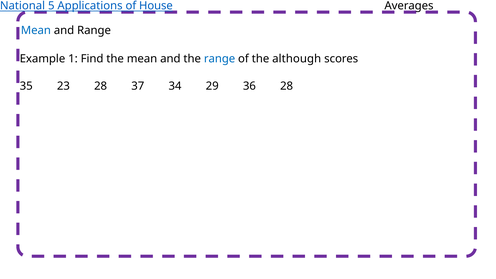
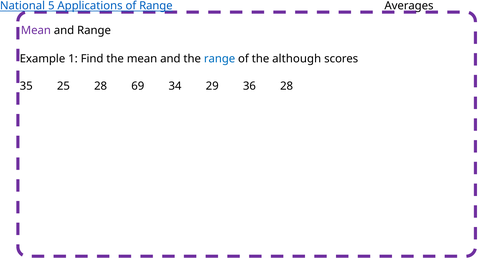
of House: House -> Range (156, 6)
Mean colour: blue -> purple (36, 30)
23: 23 -> 25 (63, 86)
37: 37 -> 69 (138, 86)
